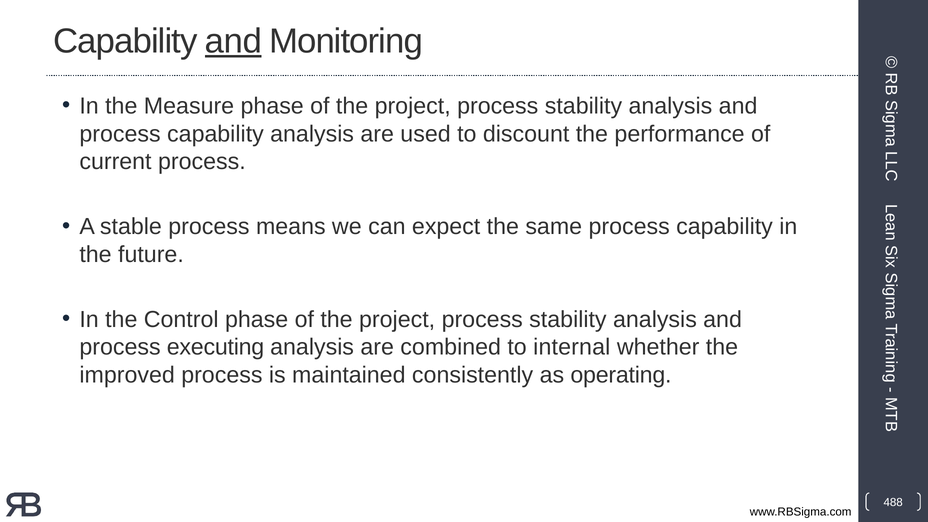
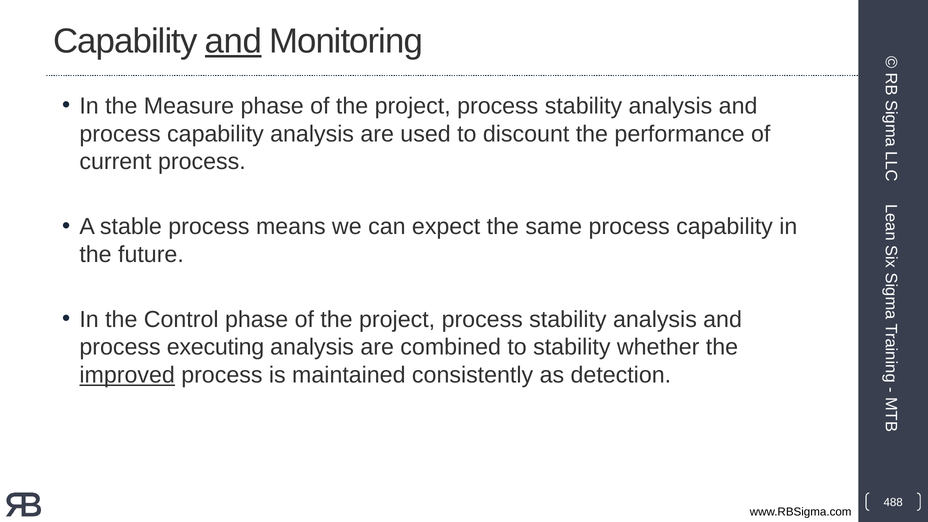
to internal: internal -> stability (572, 347)
improved underline: none -> present (127, 375)
operating: operating -> detection (621, 375)
